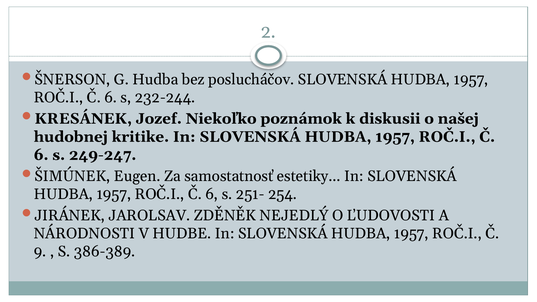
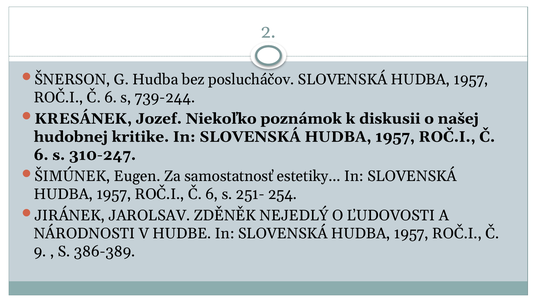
232-244: 232-244 -> 739-244 (165, 98)
249-247: 249-247 -> 310-247 (103, 155)
